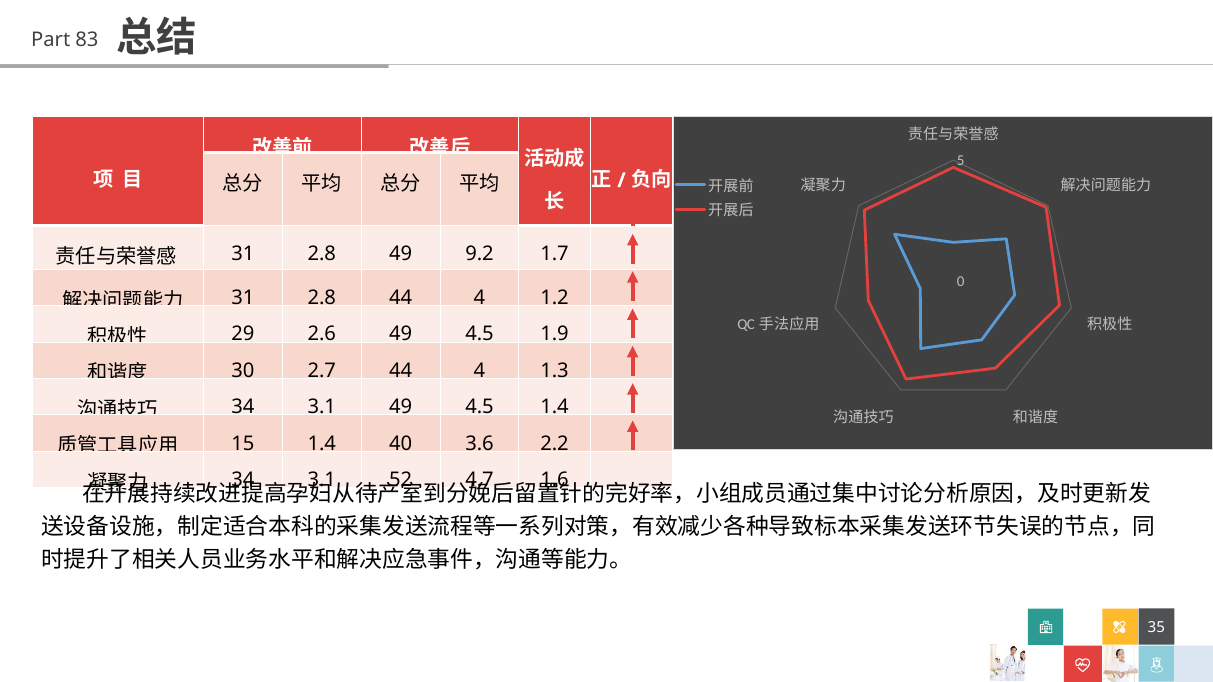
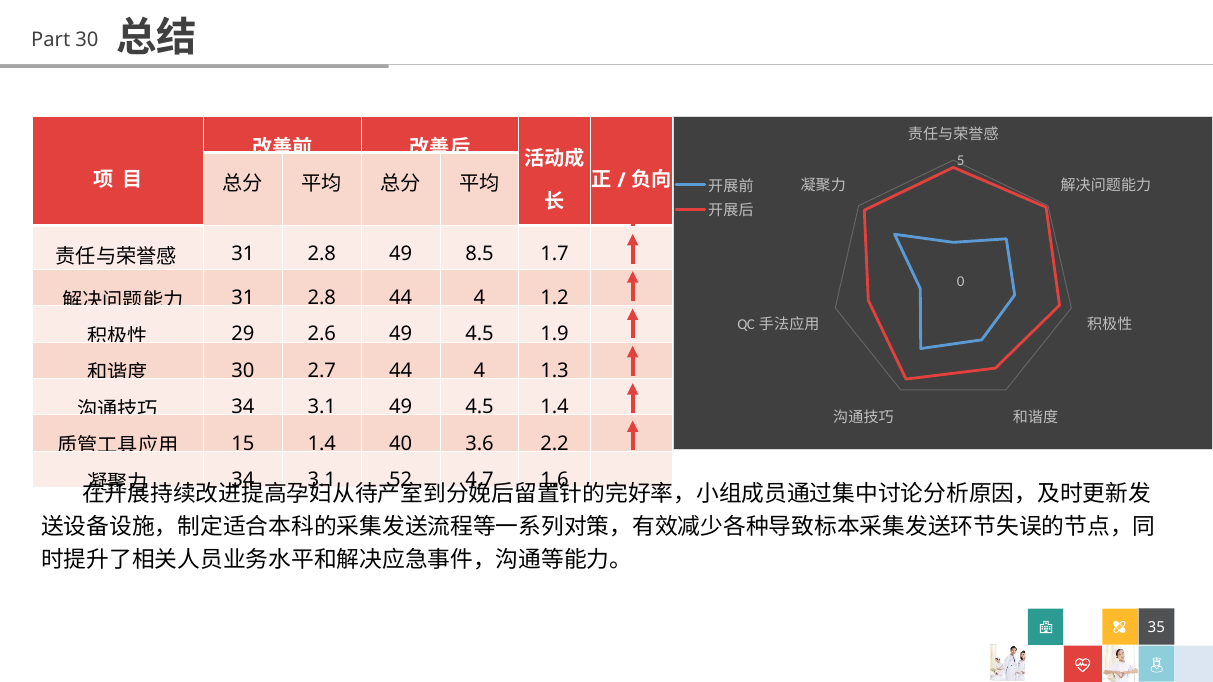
Part 83: 83 -> 30 (87, 40)
9.2: 9.2 -> 8.5 (480, 254)
